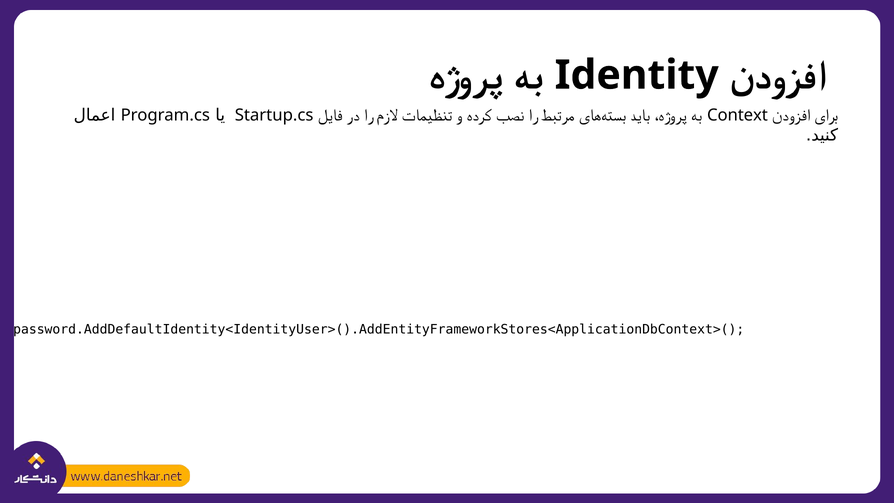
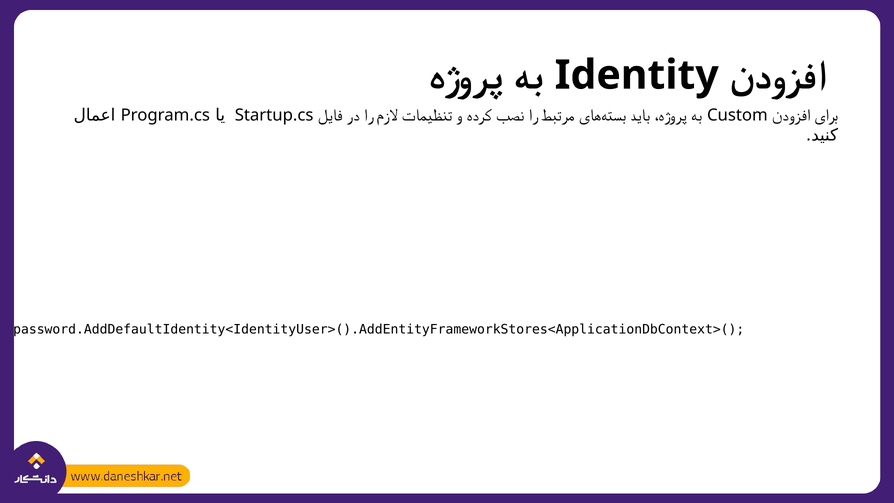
Context: Context -> Custom (737, 115)
